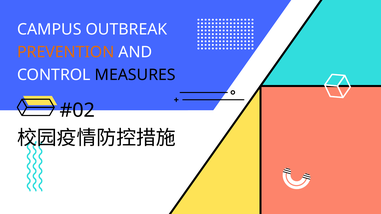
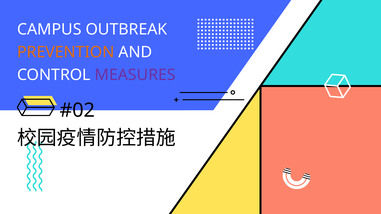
MEASURES colour: black -> purple (135, 75)
